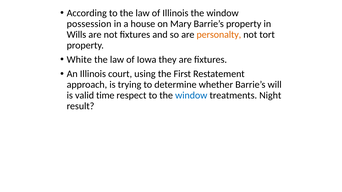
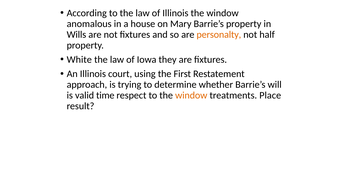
possession: possession -> anomalous (89, 24)
tort: tort -> half (267, 35)
window colour: blue -> orange (191, 96)
Night: Night -> Place (270, 96)
